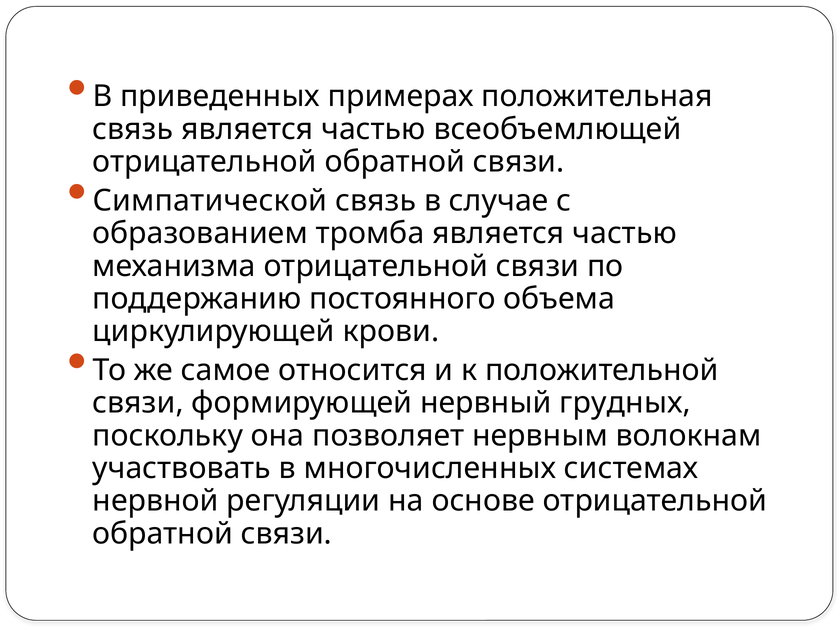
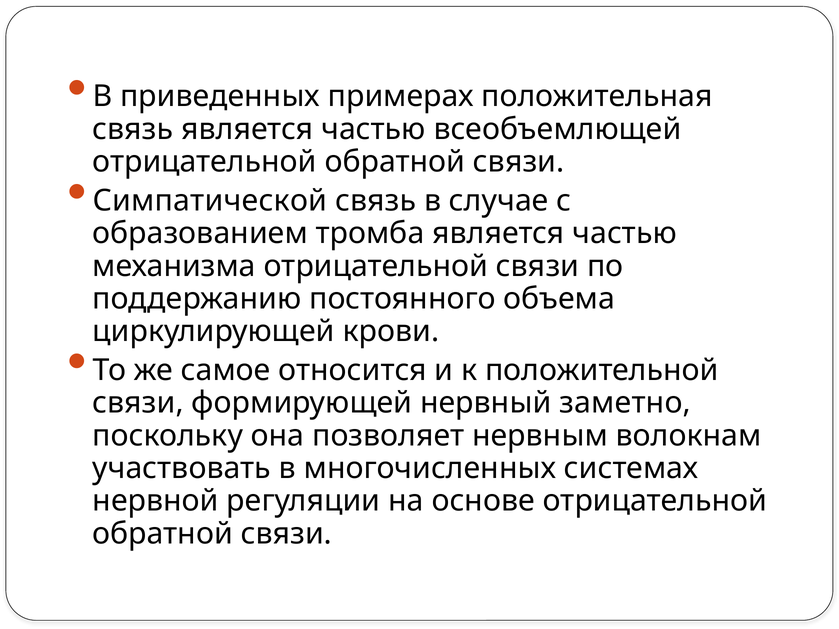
грудных: грудных -> заметно (625, 403)
